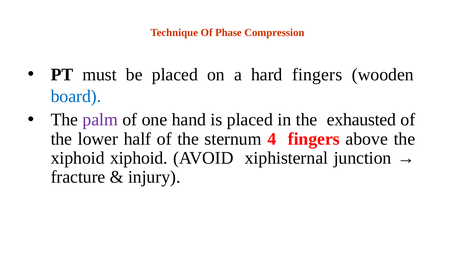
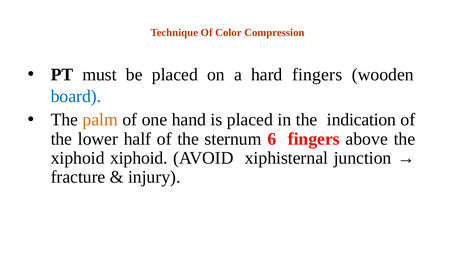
Phase: Phase -> Color (228, 33)
palm colour: purple -> orange (100, 120)
exhausted: exhausted -> indication (362, 120)
4: 4 -> 6 (272, 139)
